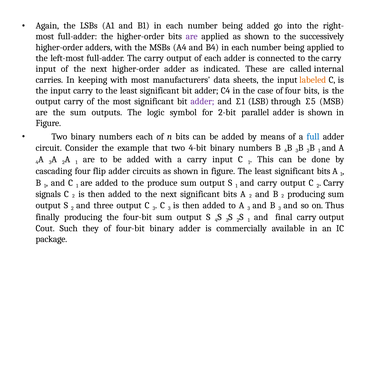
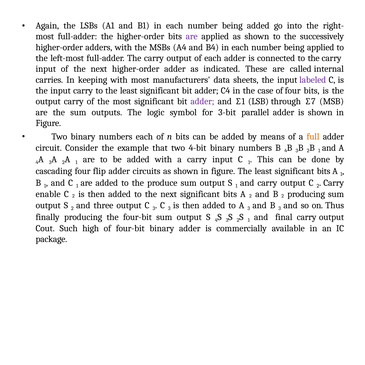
labeled colour: orange -> purple (313, 80)
∑5: ∑5 -> ∑7 (310, 101)
2-bit: 2-bit -> 3-bit (227, 112)
full colour: blue -> orange (313, 136)
signals: signals -> enable (48, 194)
they: they -> high (91, 228)
